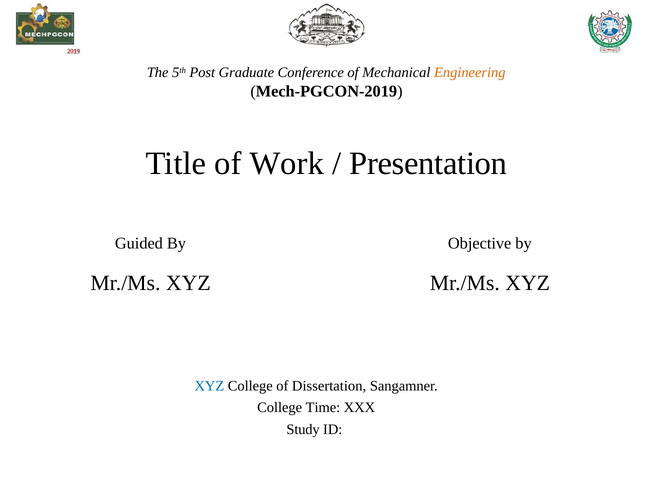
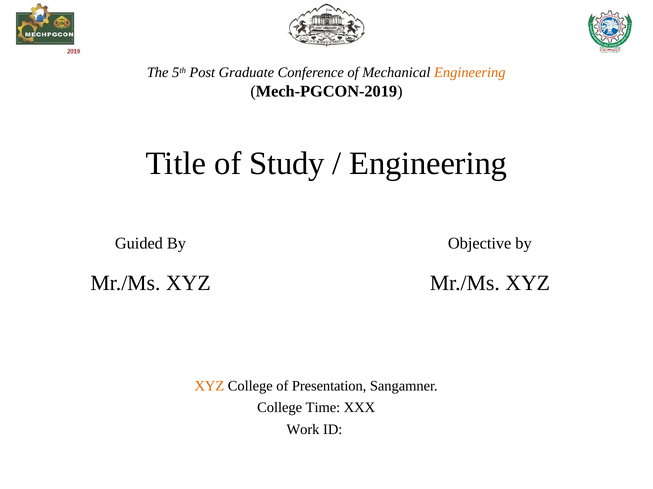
Work: Work -> Study (287, 164)
Presentation: Presentation -> Engineering (428, 164)
XYZ colour: blue -> orange (209, 386)
Dissertation: Dissertation -> Presentation (329, 386)
Study: Study -> Work (303, 430)
